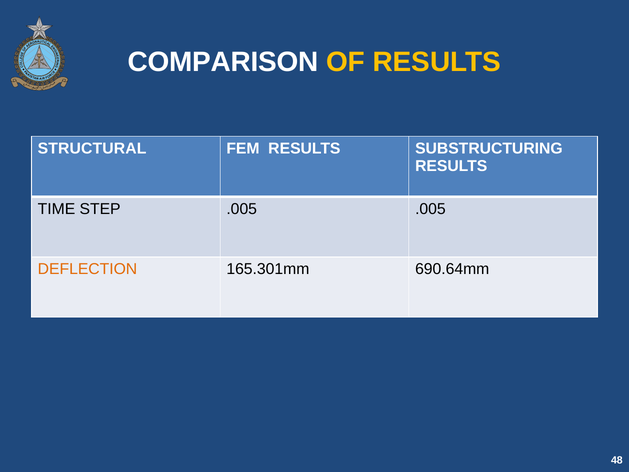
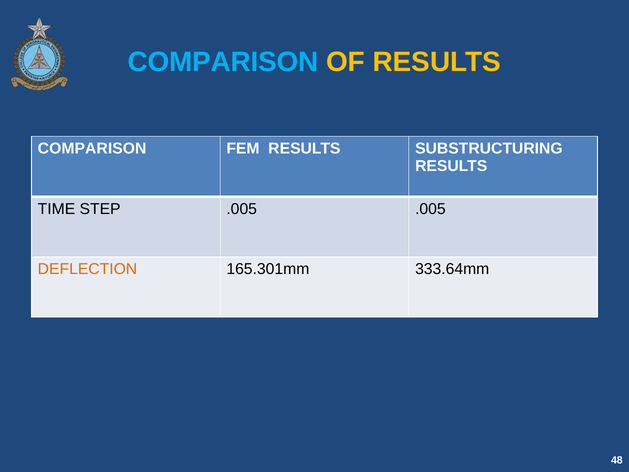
COMPARISON colour: white -> light blue (223, 62)
STRUCTURAL: STRUCTURAL -> COMPARISON (92, 148)
690.64mm: 690.64mm -> 333.64mm (452, 269)
